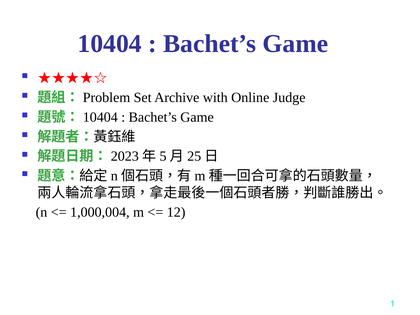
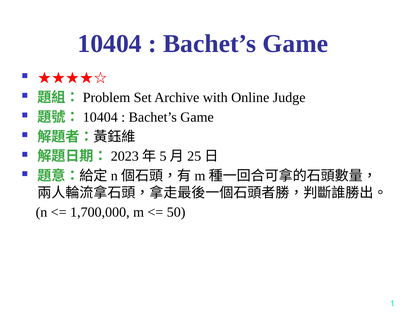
1,000,004: 1,000,004 -> 1,700,000 (100, 212)
12: 12 -> 50 (176, 212)
